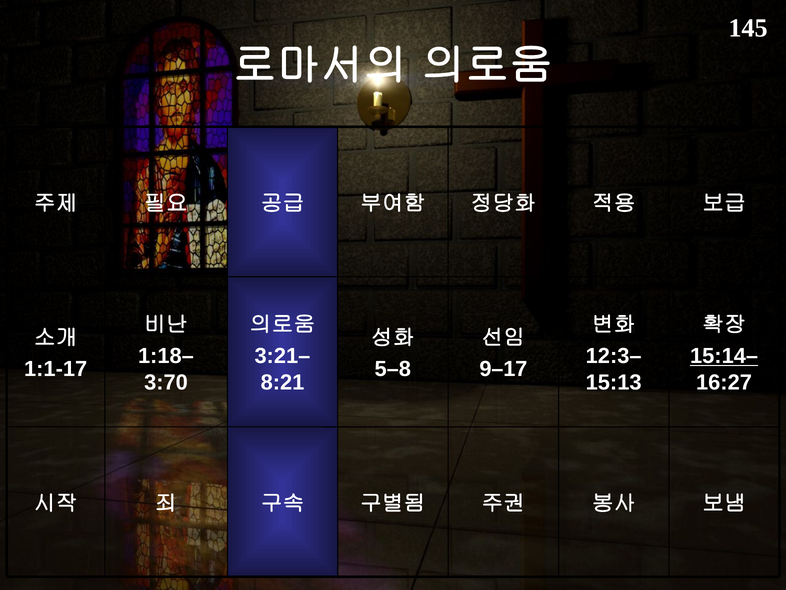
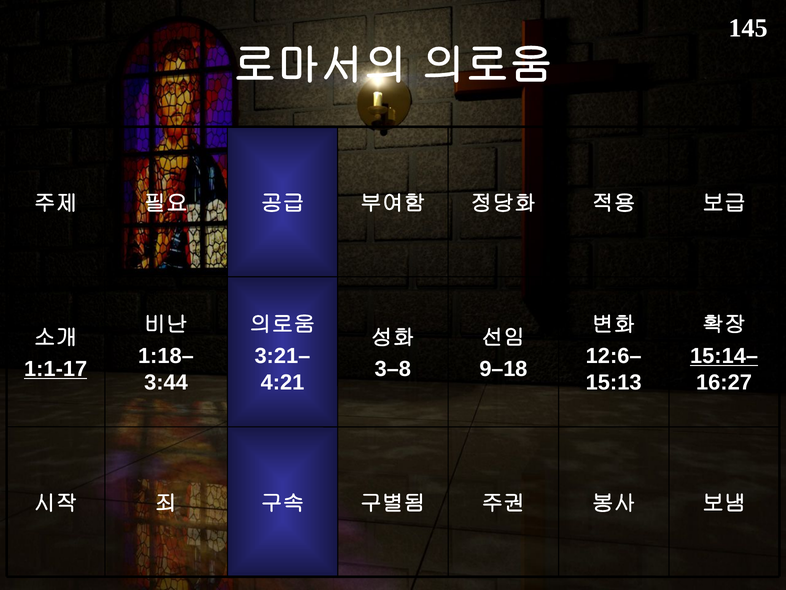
12:3–: 12:3– -> 12:6– (614, 356)
1:1-17 underline: none -> present (56, 369)
5–8: 5–8 -> 3–8 (393, 369)
9–17: 9–17 -> 9–18 (503, 369)
3:70: 3:70 -> 3:44 (166, 382)
8:21: 8:21 -> 4:21 (282, 382)
